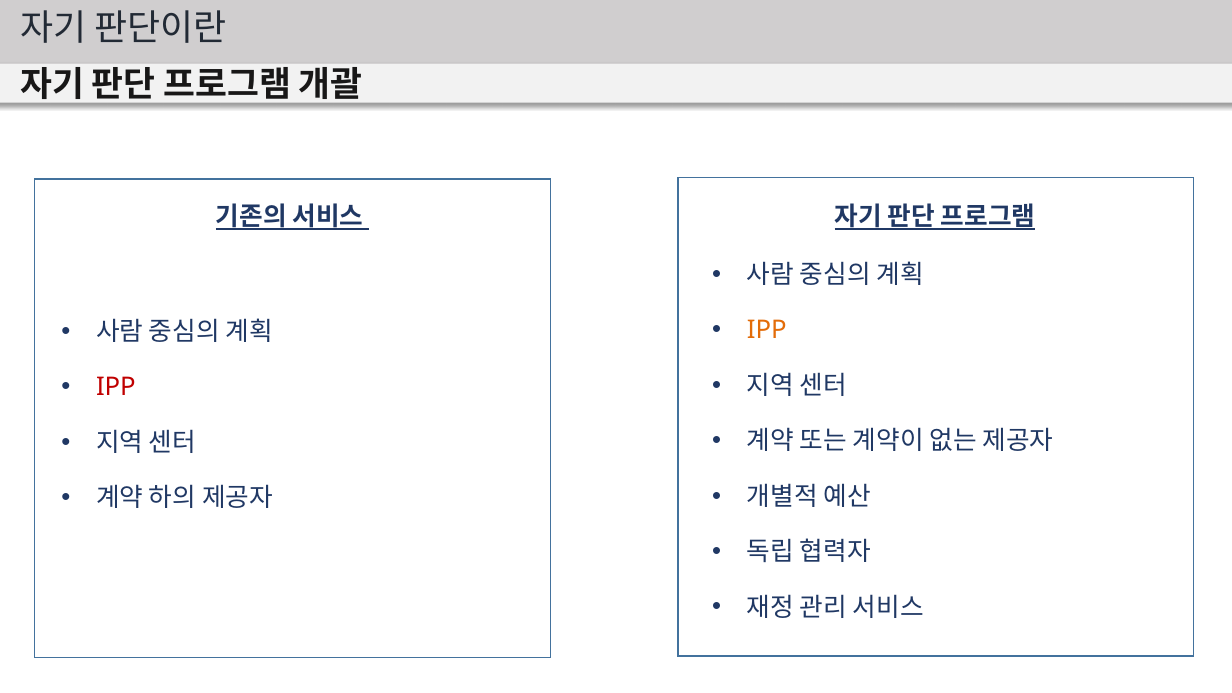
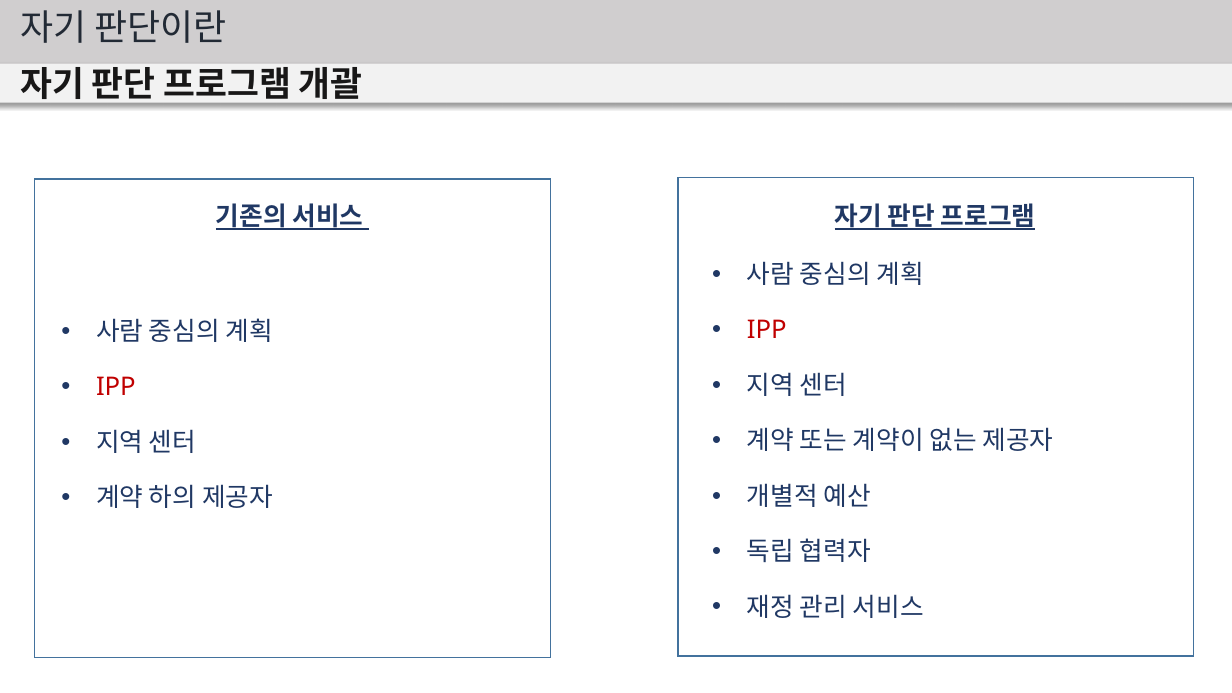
IPP colour: orange -> red (767, 330)
